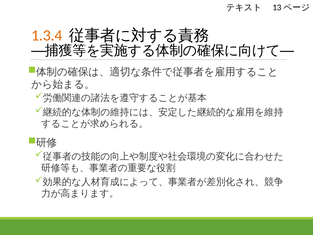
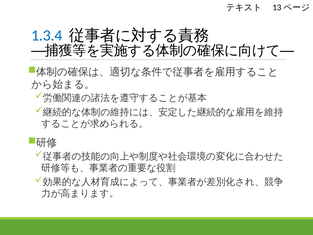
1.3.4 colour: orange -> blue (47, 35)
